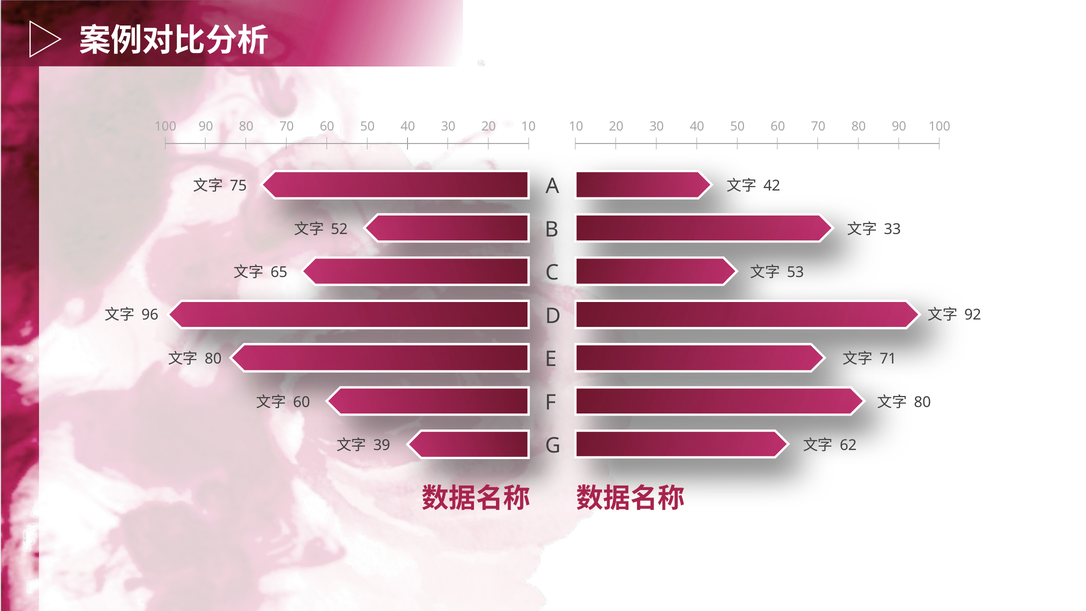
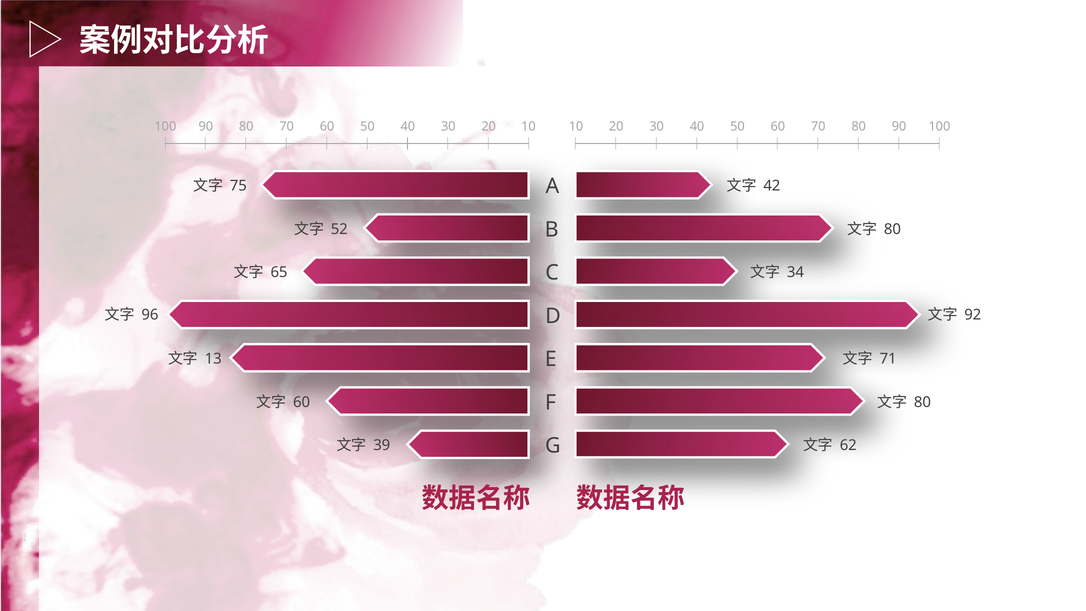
33: 33 -> 80 (892, 229)
53: 53 -> 34 (795, 272)
80: 80 -> 13 (213, 359)
